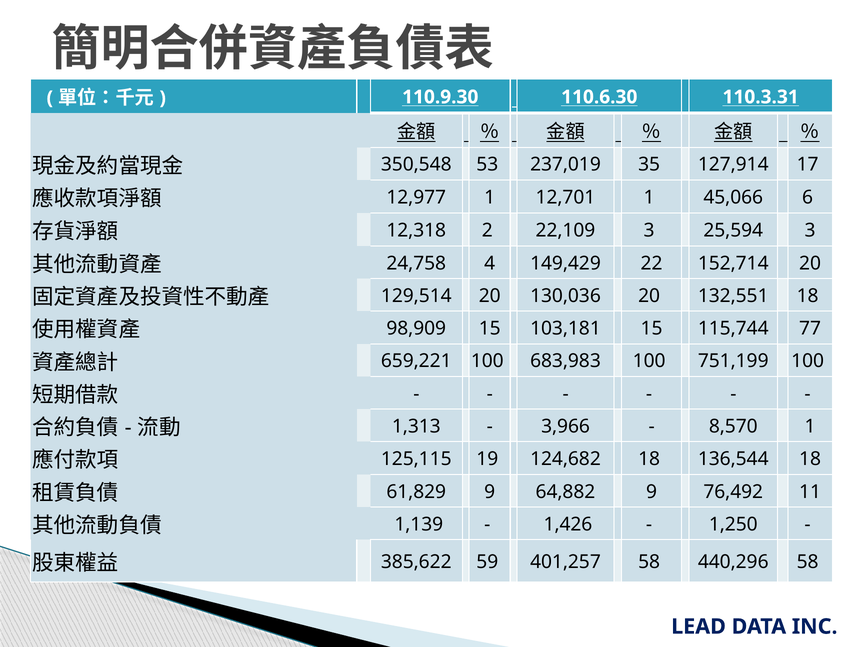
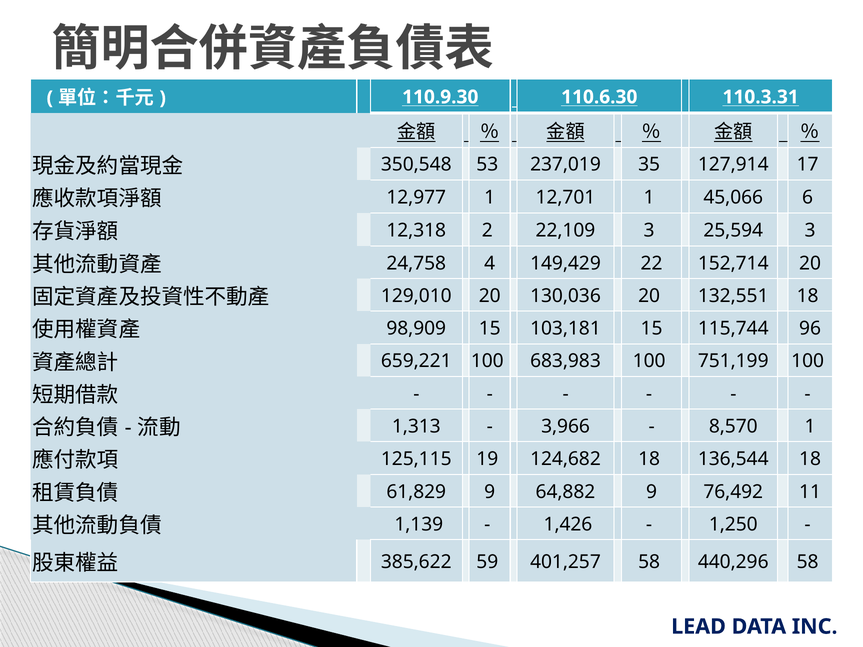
129,514: 129,514 -> 129,010 (416, 296)
77: 77 -> 96 (810, 329)
